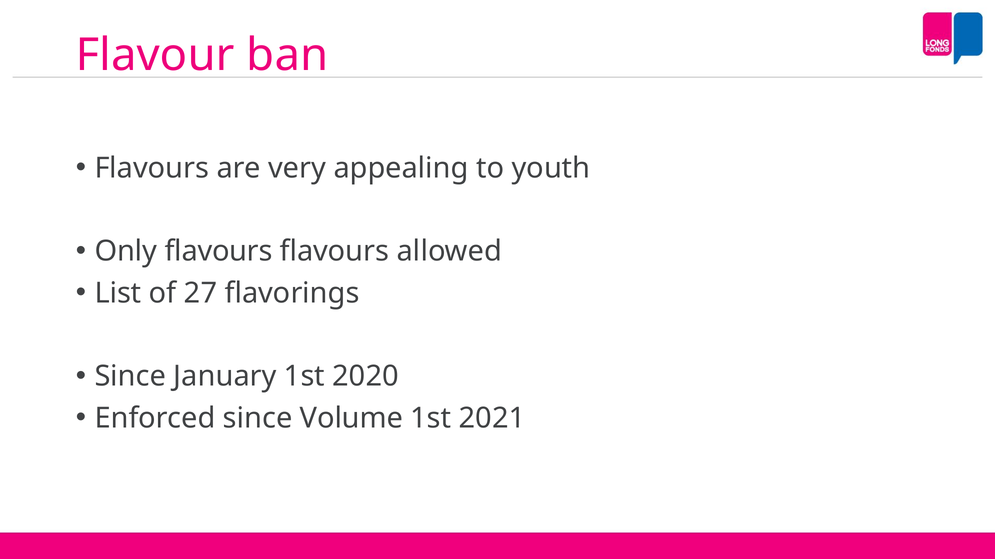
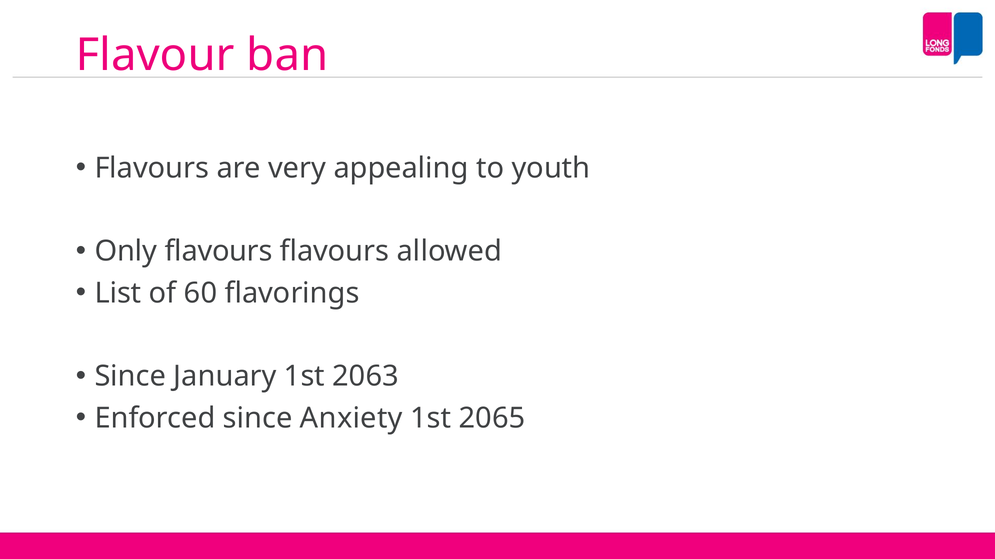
27: 27 -> 60 (201, 293)
2020: 2020 -> 2063 (366, 377)
Volume: Volume -> Anxiety (351, 419)
2021: 2021 -> 2065 (492, 419)
